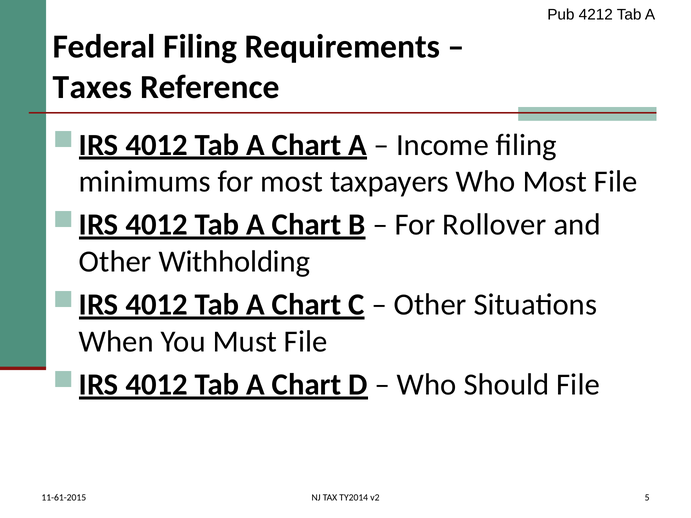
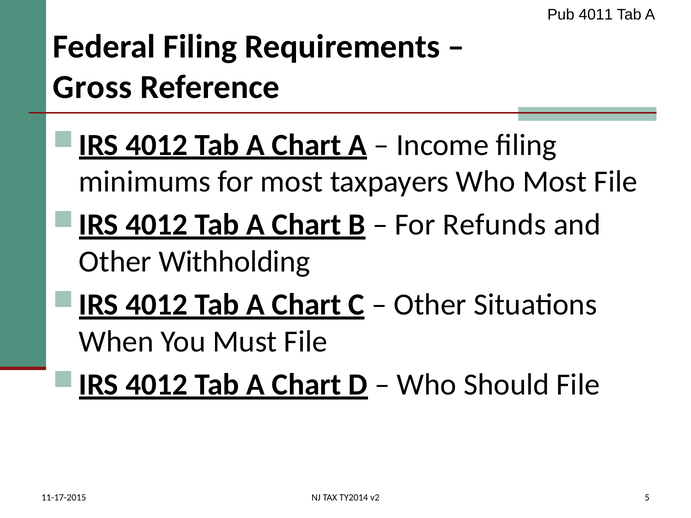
4212: 4212 -> 4011 (596, 15)
Taxes: Taxes -> Gross (93, 87)
Rollover: Rollover -> Refunds (494, 225)
11-61-2015: 11-61-2015 -> 11-17-2015 (64, 498)
